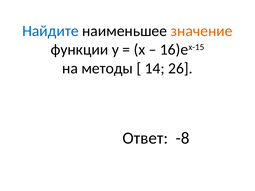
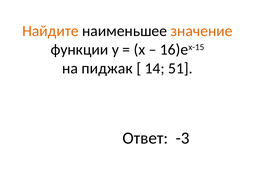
Найдите colour: blue -> orange (50, 31)
методы: методы -> пиджак (107, 68)
26: 26 -> 51 (180, 68)
-8: -8 -> -3 (183, 138)
